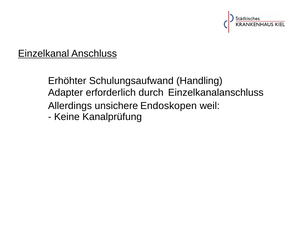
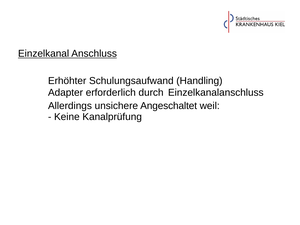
Endoskopen: Endoskopen -> Angeschaltet (169, 106)
